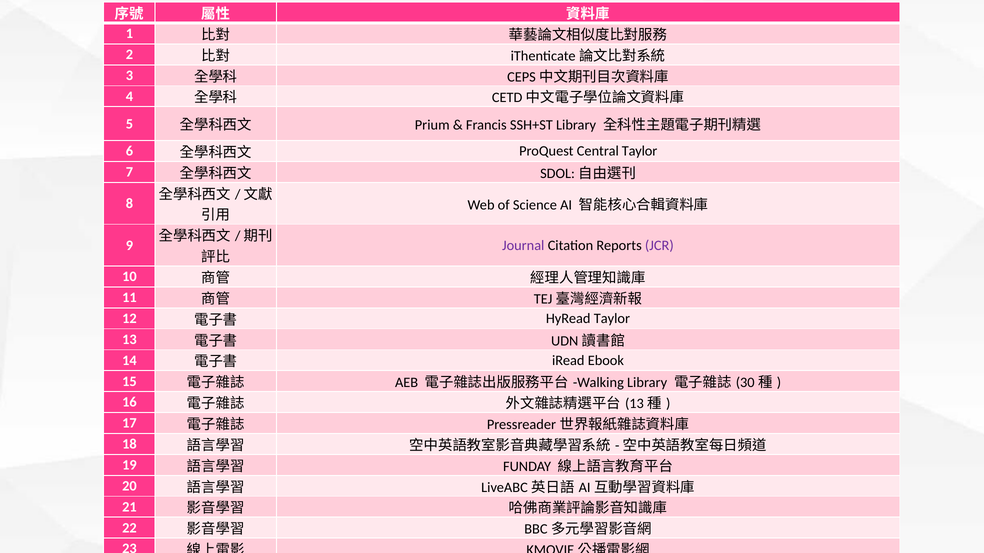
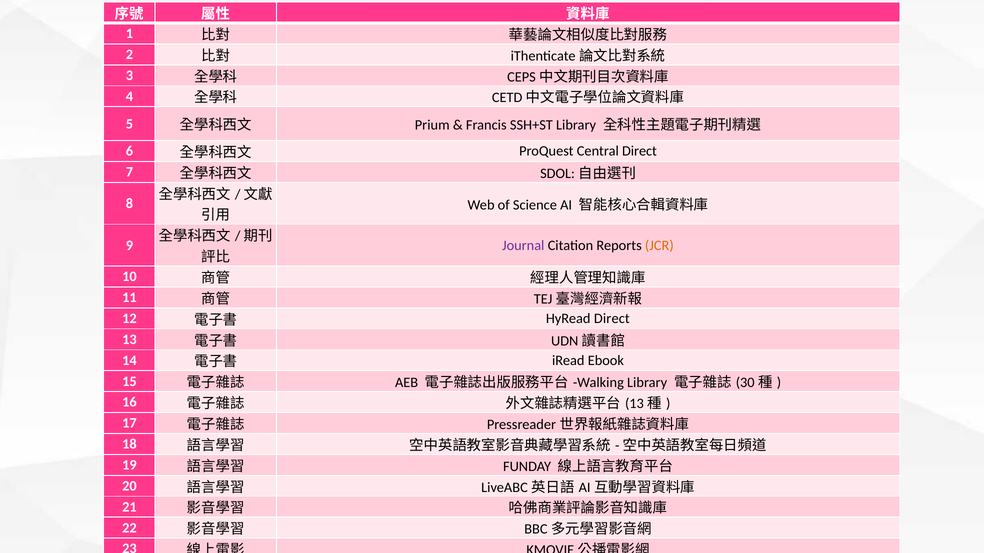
Central Taylor: Taylor -> Direct (639, 151)
JCR colour: purple -> orange (659, 246)
HyRead Taylor: Taylor -> Direct (612, 319)
